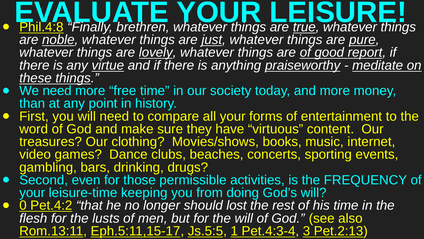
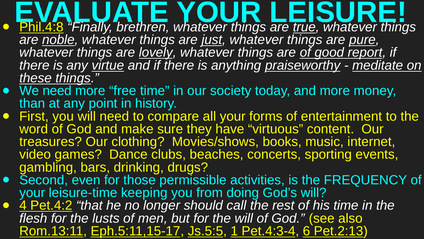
0: 0 -> 4 (23, 205)
lost: lost -> call (236, 205)
3: 3 -> 6 (306, 231)
